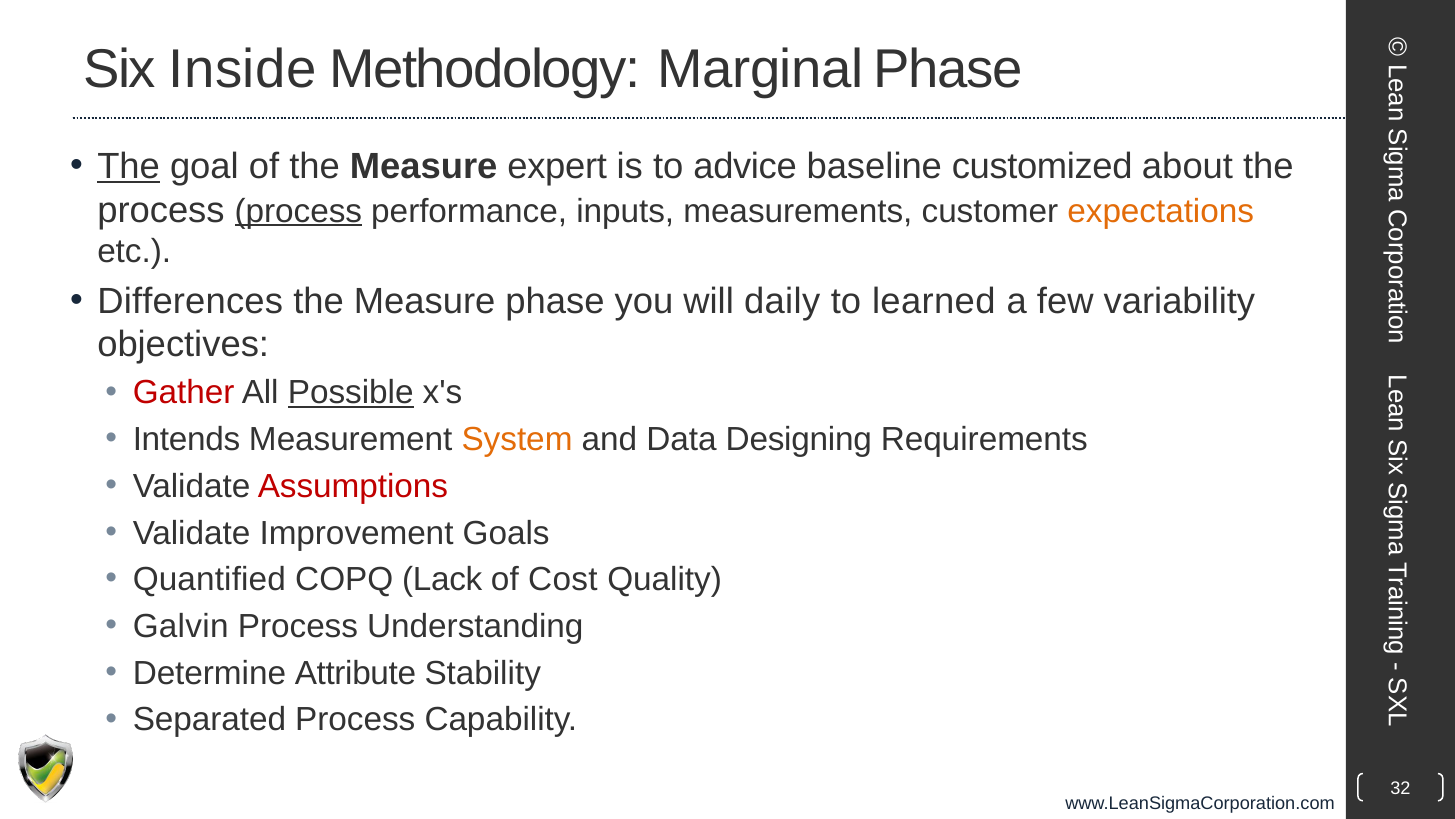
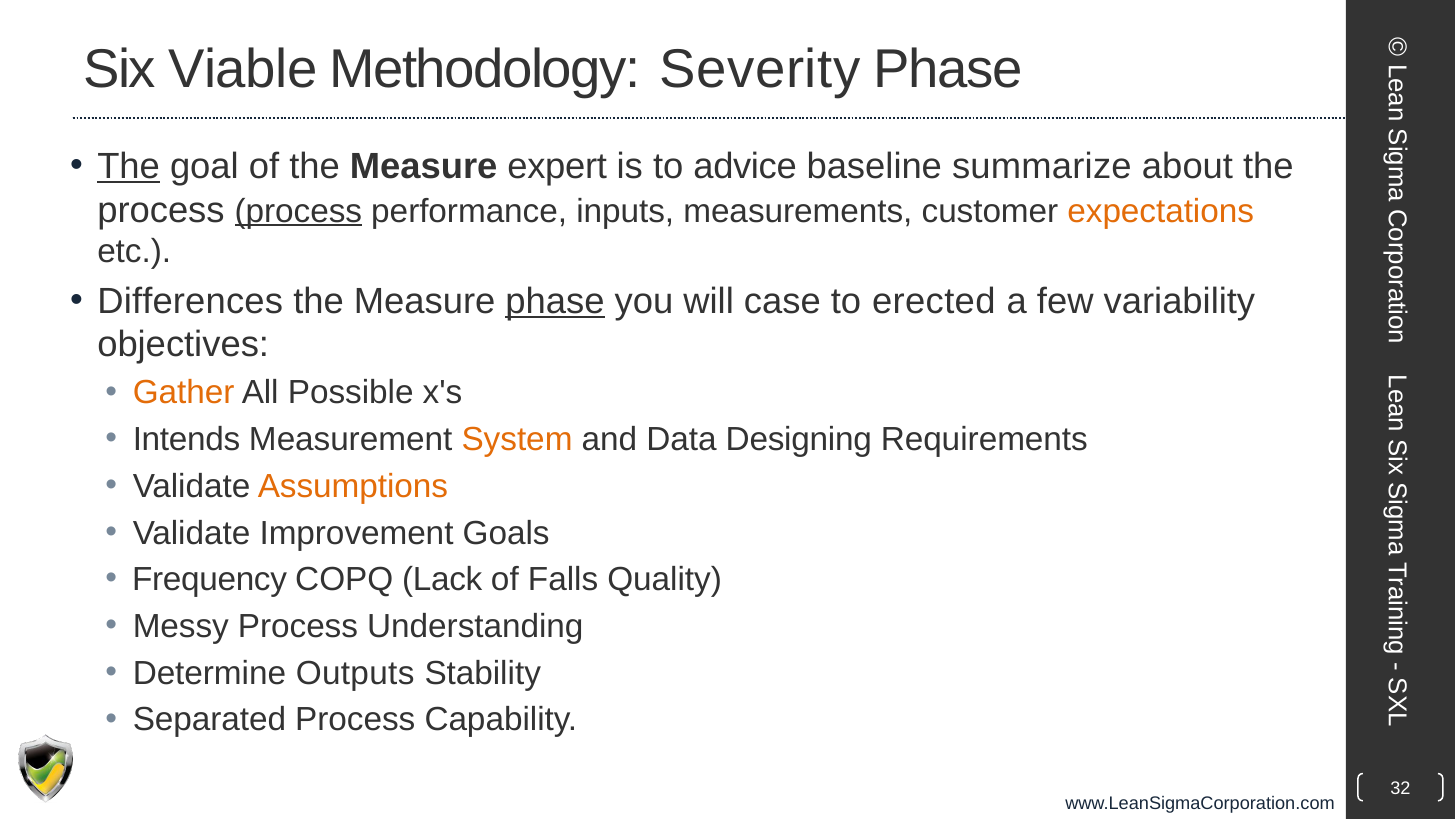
Inside: Inside -> Viable (243, 70)
Marginal: Marginal -> Severity (760, 70)
customized: customized -> summarize (1042, 166)
phase underline: none -> present (555, 301)
daily: daily -> case (782, 301)
learned: learned -> erected (934, 301)
Gather colour: red -> orange (184, 393)
Possible underline: present -> none (351, 393)
Assumptions colour: red -> orange (353, 486)
Quantified: Quantified -> Frequency (210, 579)
Cost: Cost -> Falls (563, 579)
Galvin: Galvin -> Messy (181, 626)
Attribute: Attribute -> Outputs (355, 673)
